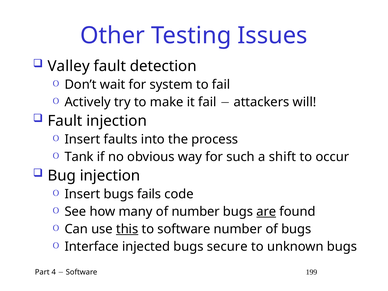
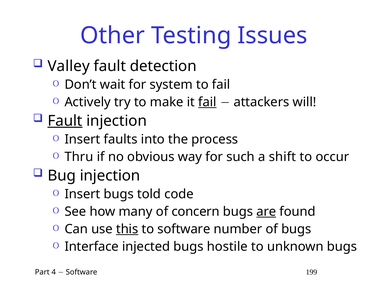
fail underline: none -> present (207, 102)
Fault underline: none -> present (65, 121)
Tank: Tank -> Thru (79, 157)
fails: fails -> told (149, 194)
of number: number -> concern (196, 212)
secure: secure -> hostile (227, 247)
